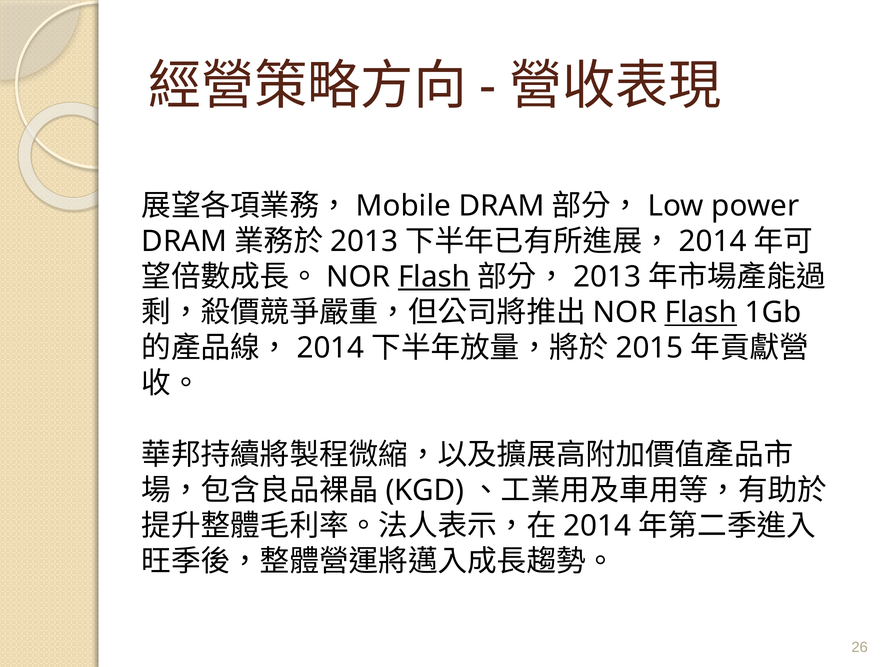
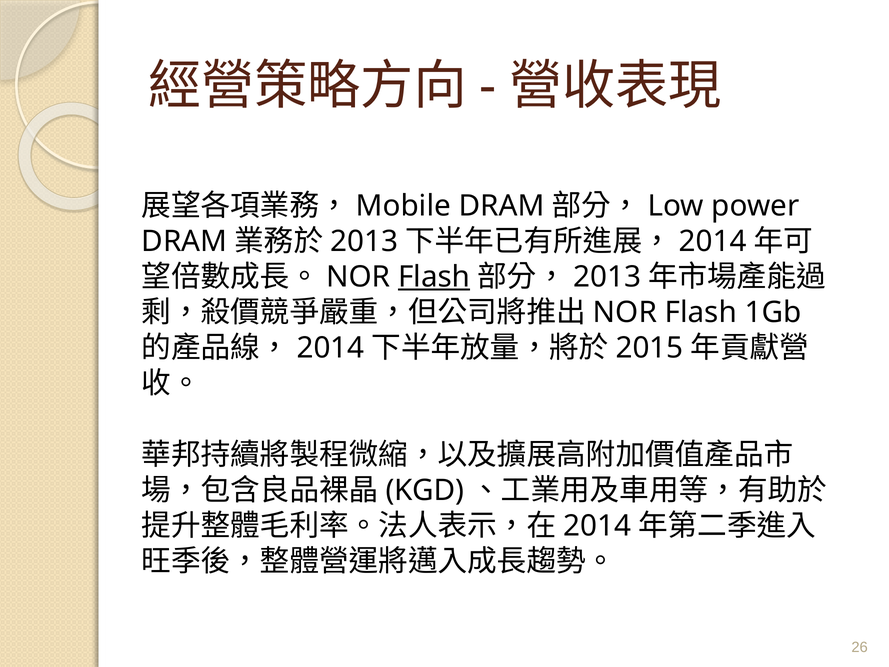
Flash underline: present -> none (701, 312)
